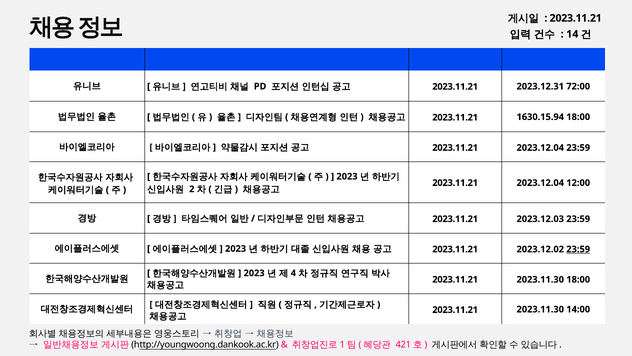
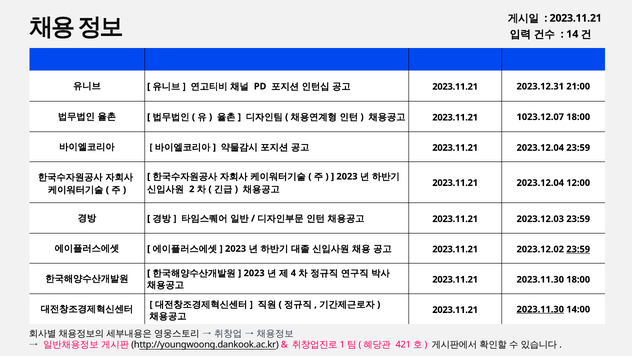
72:00: 72:00 -> 21:00 (578, 86)
1630.15.94: 1630.15.94 -> 1023.12.07 (540, 117)
2023.11.30 underline: none -> present (540, 309)
